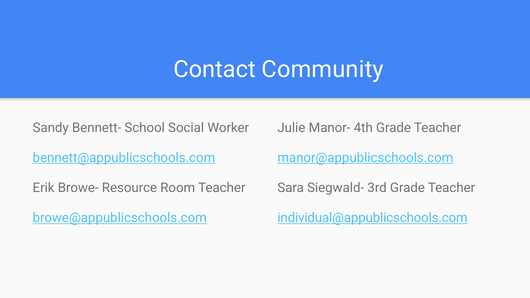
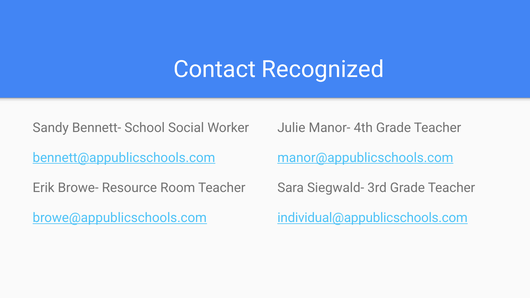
Community: Community -> Recognized (323, 70)
